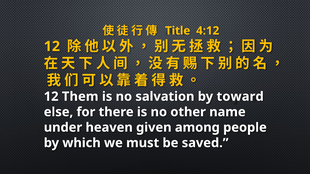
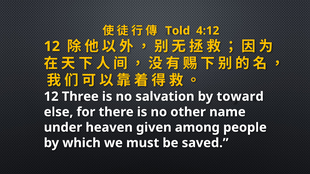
Title: Title -> Told (178, 31)
Them: Them -> Three (80, 97)
